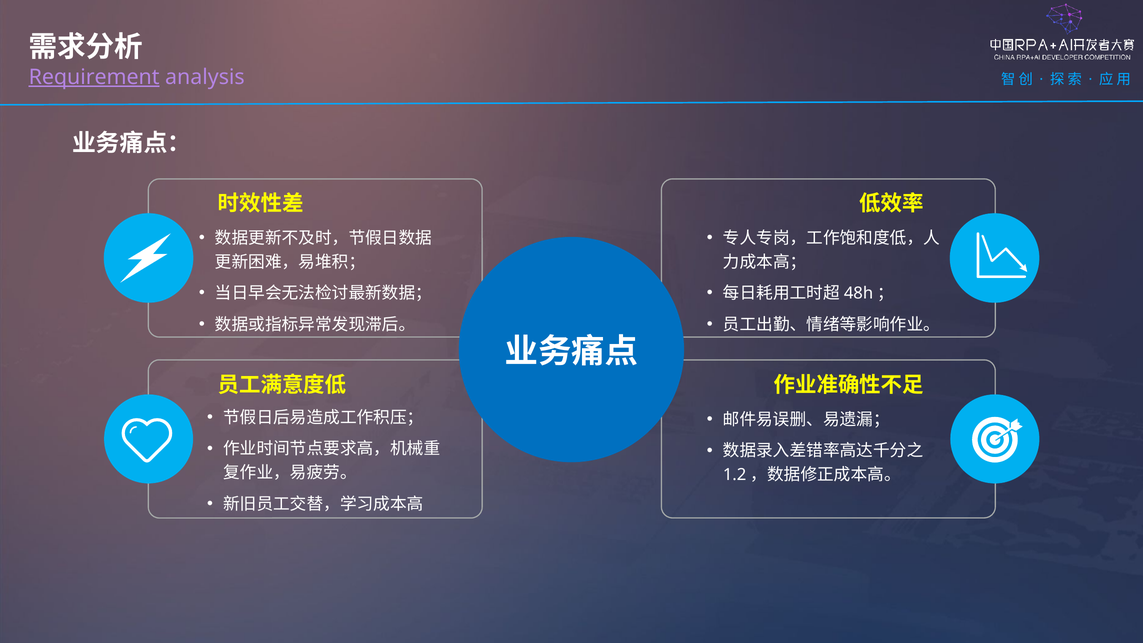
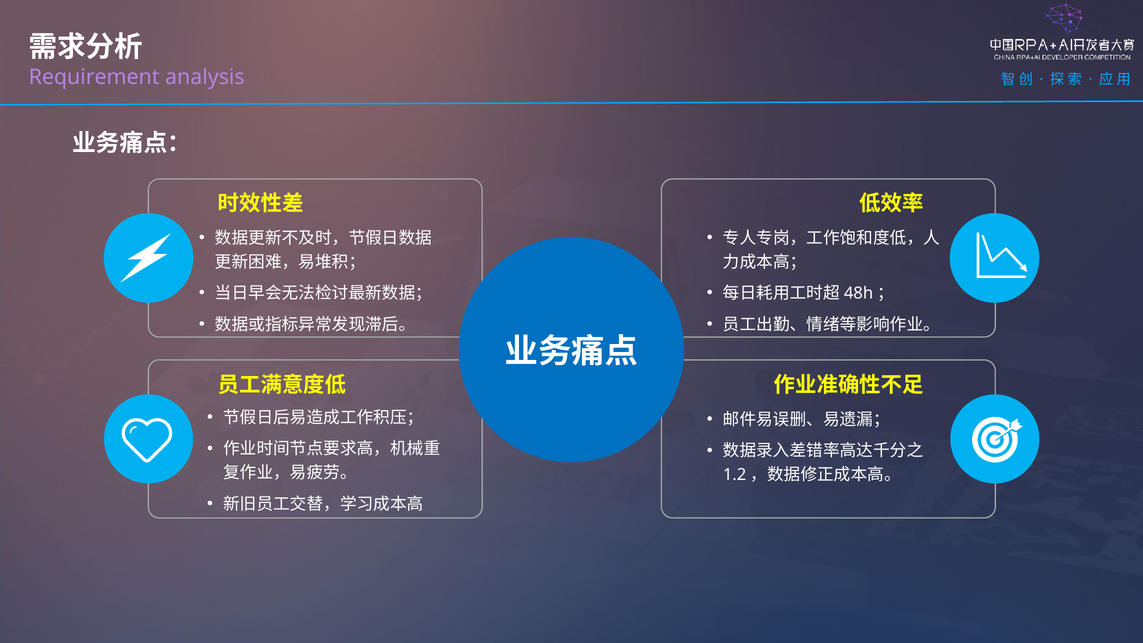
Requirement underline: present -> none (94, 77)
